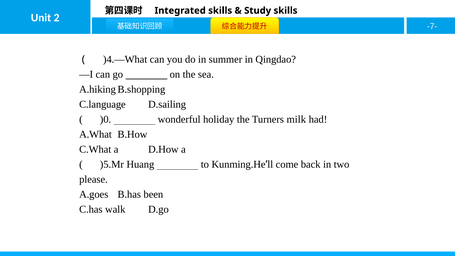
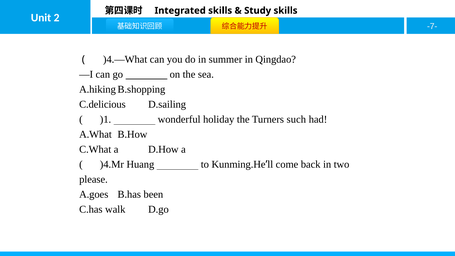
C.language: C.language -> C.delicious (102, 104)
)0: )0 -> )1 (106, 119)
milk: milk -> such (296, 119)
)5.Mr: )5.Mr -> )4.Mr (112, 164)
